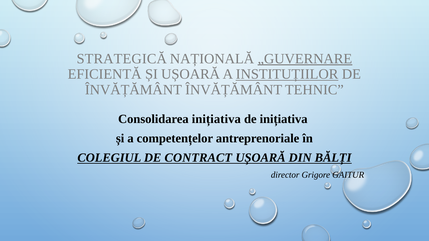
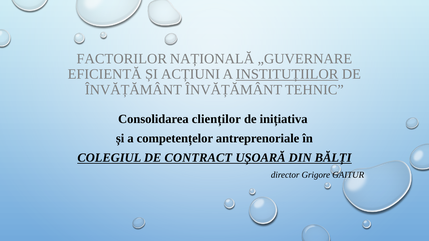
STRATEGICĂ: STRATEGICĂ -> FACTORILOR (122, 59)
„GUVERNARE underline: present -> none (305, 59)
ȘI UȘOARĂ: UȘOARĂ -> ACȚIUNI (191, 74)
Consolidarea inițiativa: inițiativa -> clienților (216, 119)
